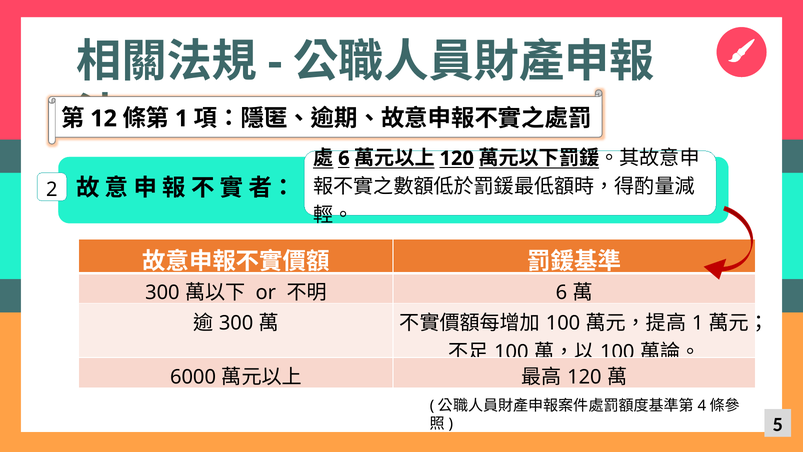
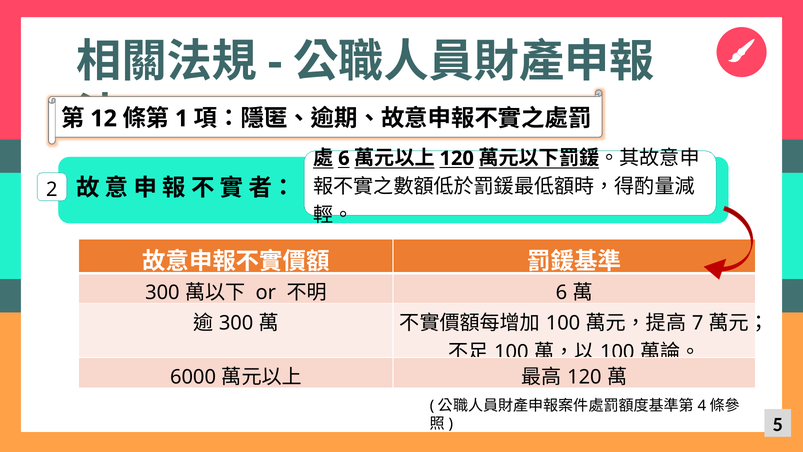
1: 1 -> 7 (698, 323)
